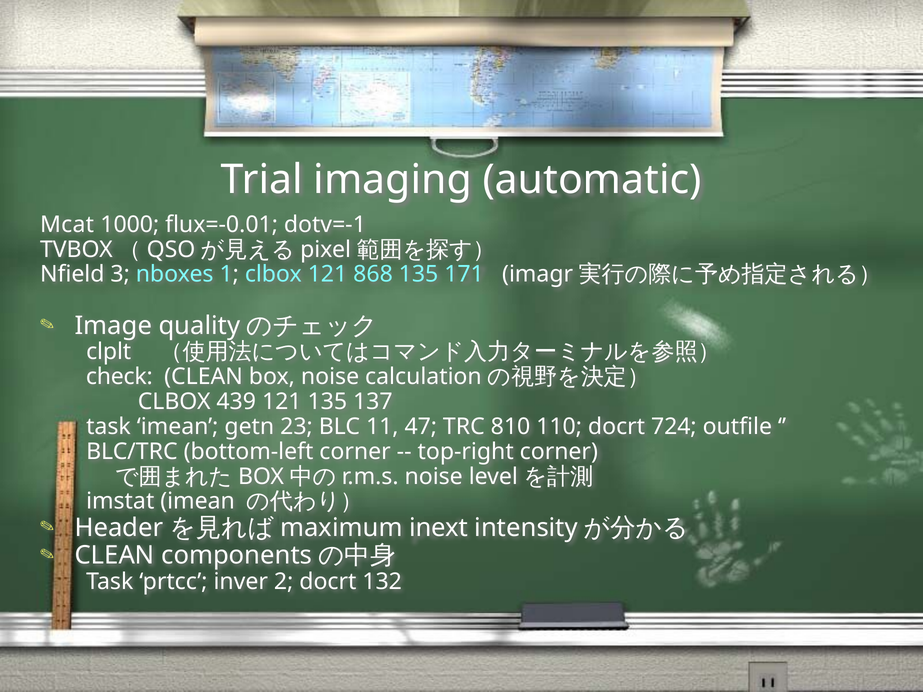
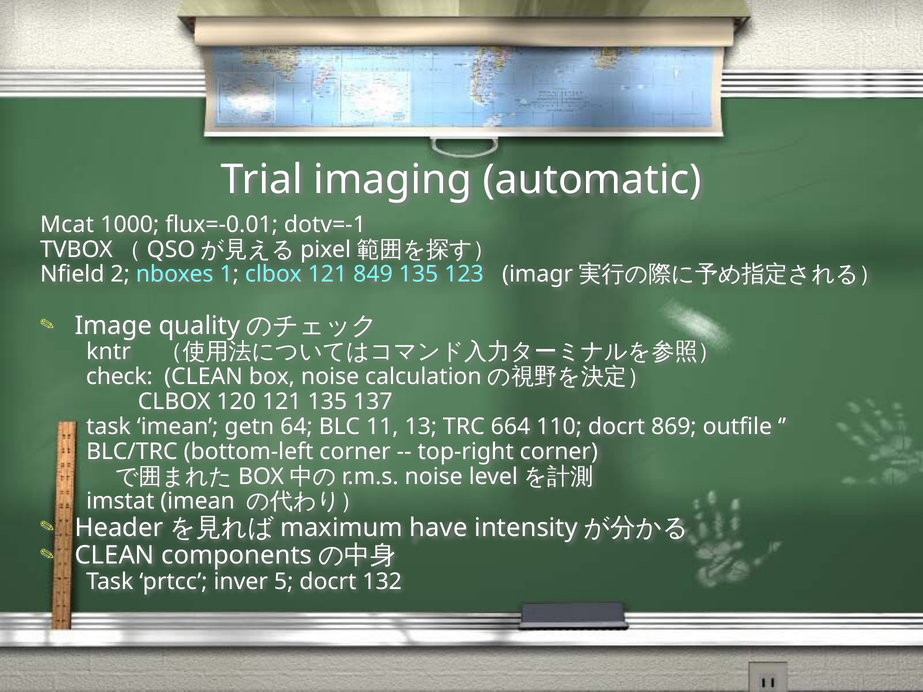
3: 3 -> 2 (120, 274)
868: 868 -> 849 (373, 274)
171: 171 -> 123 (464, 274)
clplt: clplt -> kntr (109, 352)
439: 439 -> 120 (236, 402)
23: 23 -> 64 (297, 427)
47: 47 -> 13 (421, 427)
810: 810 -> 664 (510, 427)
724: 724 -> 869 (674, 427)
inext: inext -> have (438, 528)
2: 2 -> 5 (284, 582)
